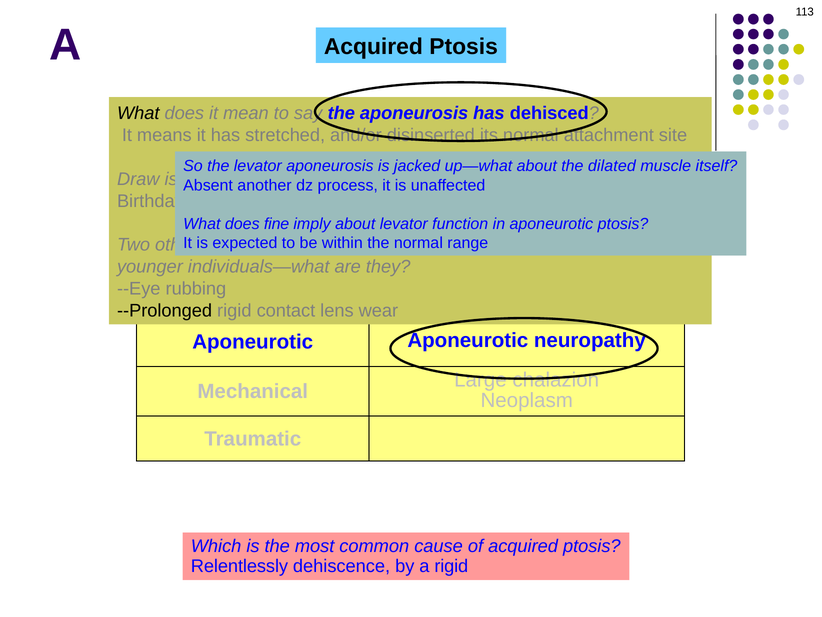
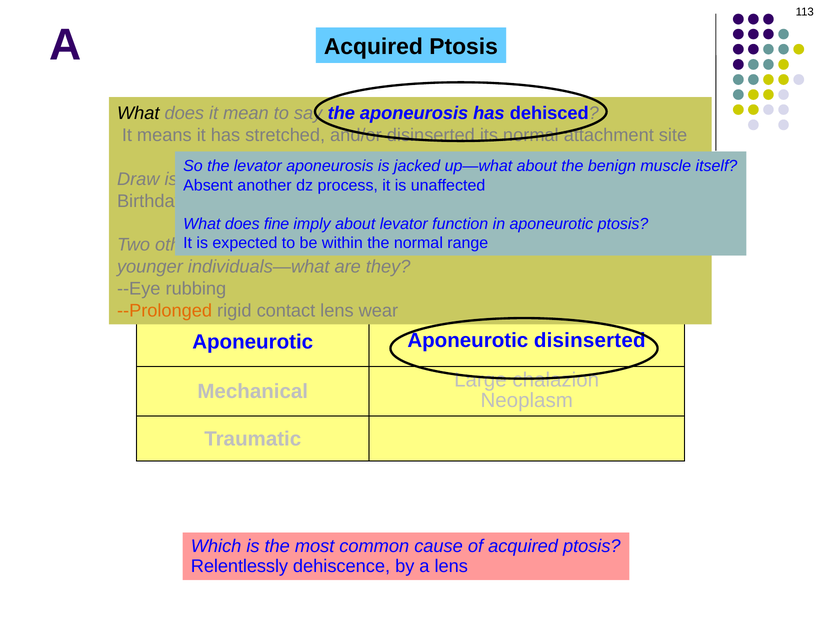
dilated: dilated -> benign (612, 166)
--Prolonged colour: black -> orange (165, 310)
Aponeurotic neuropathy: neuropathy -> disinserted (590, 340)
a rigid: rigid -> lens (451, 566)
